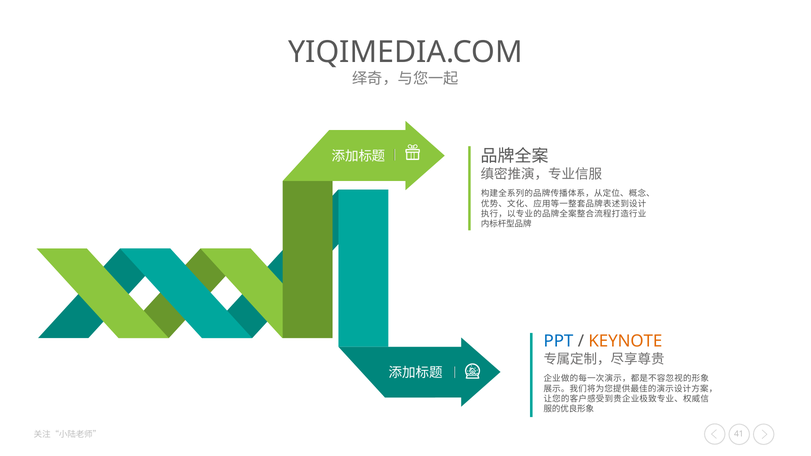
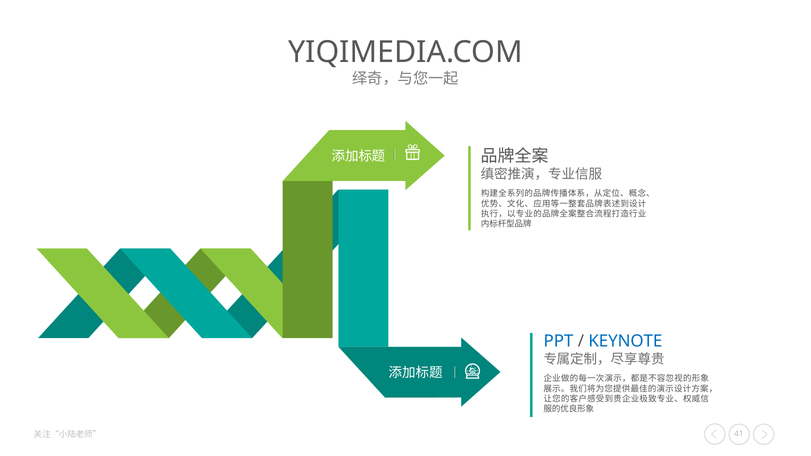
KEYNOTE colour: orange -> blue (625, 342)
